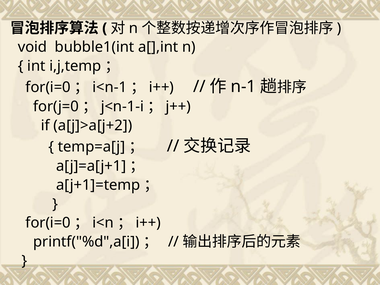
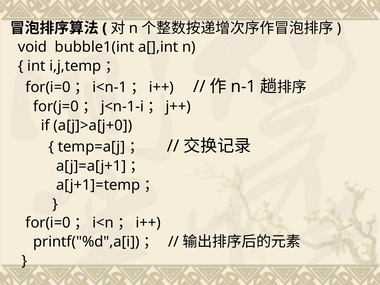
a[j]>a[j+2: a[j]>a[j+2 -> a[j]>a[j+0 (93, 125)
